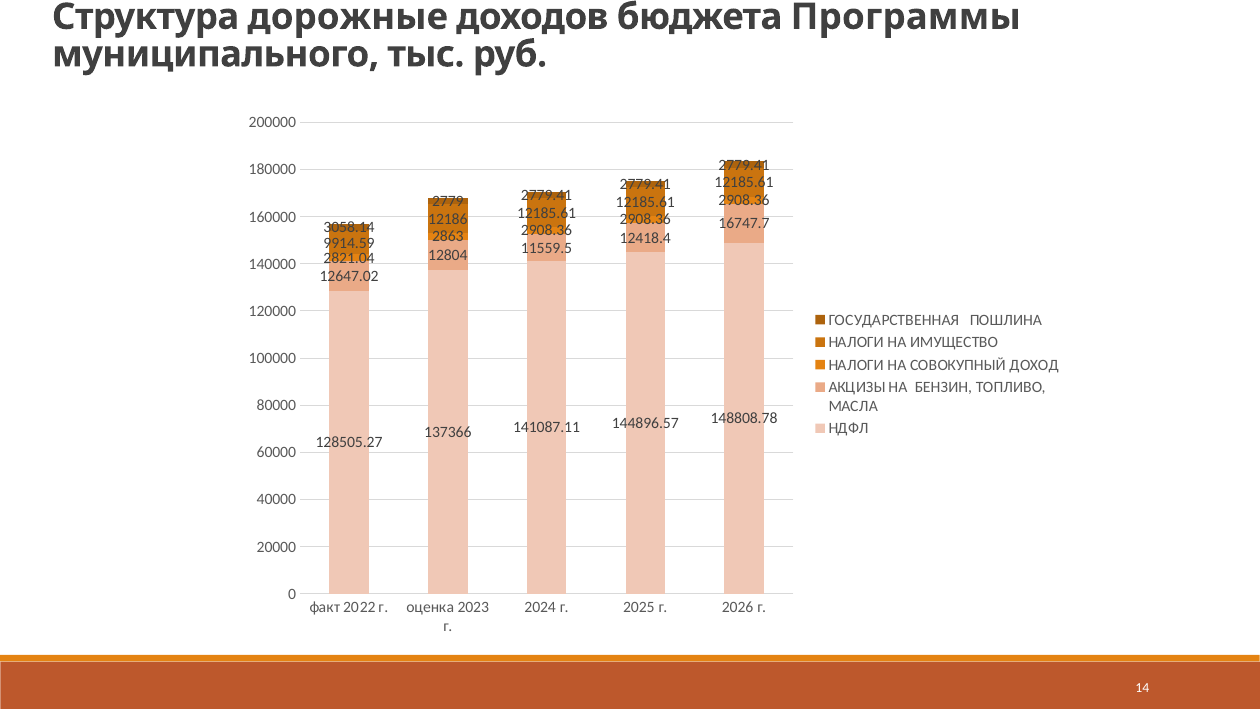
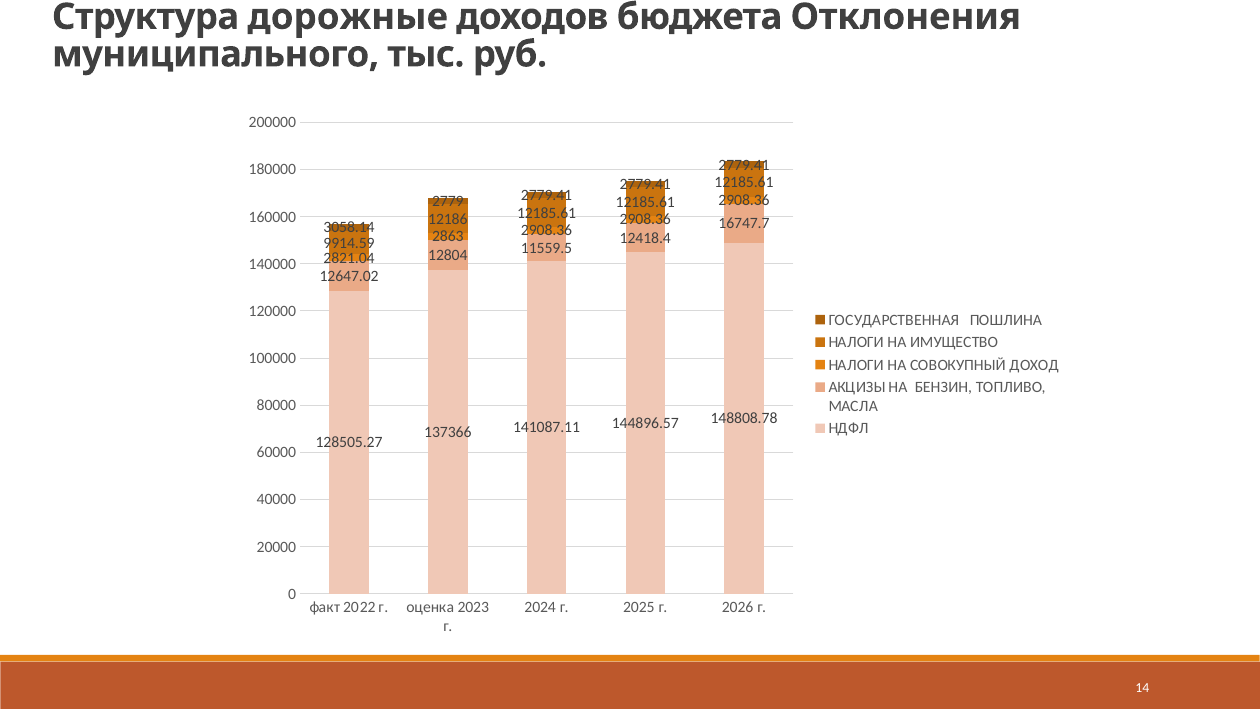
Программы: Программы -> Отклонения (906, 17)
